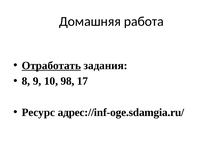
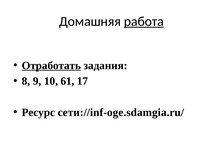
работа underline: none -> present (144, 21)
98: 98 -> 61 (67, 81)
адрес://inf-oge.sdamgia.ru/: адрес://inf-oge.sdamgia.ru/ -> сети://inf-oge.sdamgia.ru/ (121, 113)
